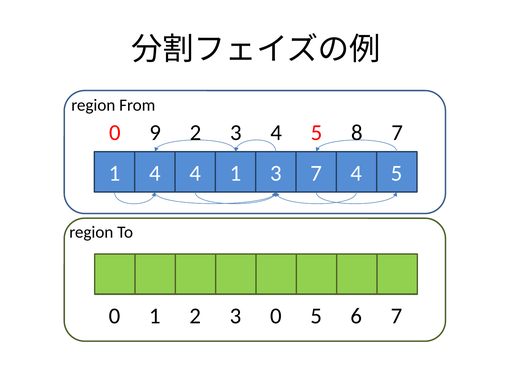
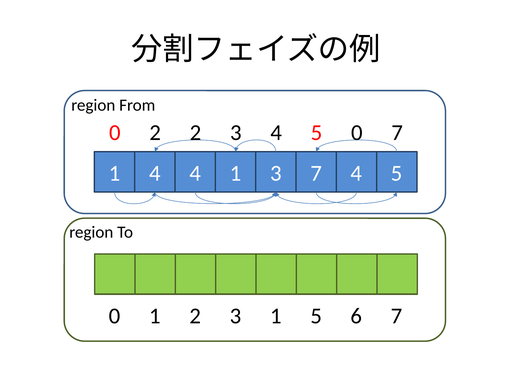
0 9: 9 -> 2 (155, 133)
3 4 5 8: 8 -> 0 (357, 133)
3 0: 0 -> 1 (276, 316)
